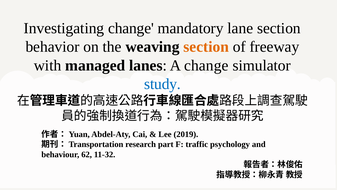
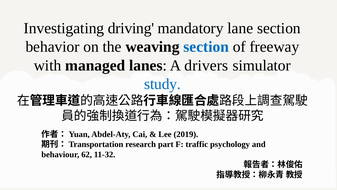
Investigating change: change -> driving (131, 28)
section colour: orange -> blue (206, 47)
A change: change -> drivers (206, 65)
